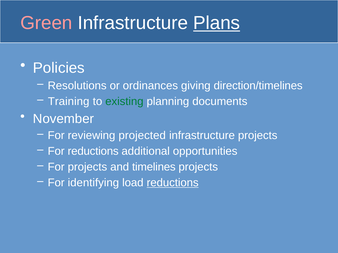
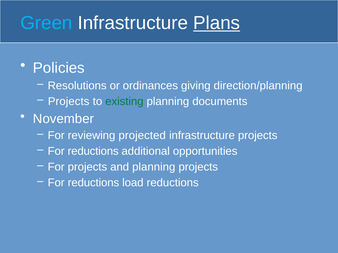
Green colour: pink -> light blue (46, 23)
direction/timelines: direction/timelines -> direction/planning (258, 86)
Training: Training -> Projects (69, 101)
and timelines: timelines -> planning (154, 167)
identifying: identifying -> reductions (93, 183)
reductions underline: present -> none (173, 183)
